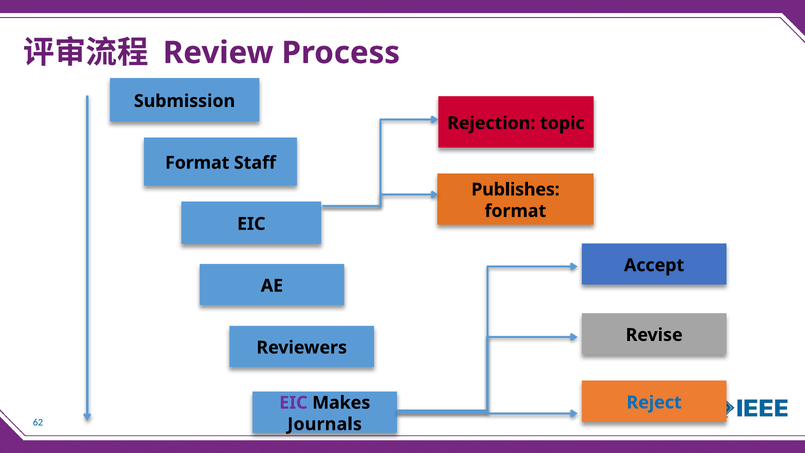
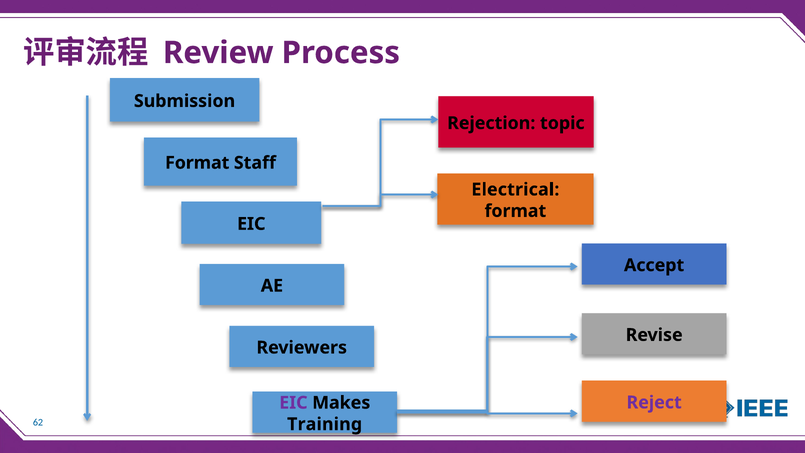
Publishes: Publishes -> Electrical (515, 189)
Reject colour: blue -> purple (654, 402)
Journals: Journals -> Training (325, 424)
